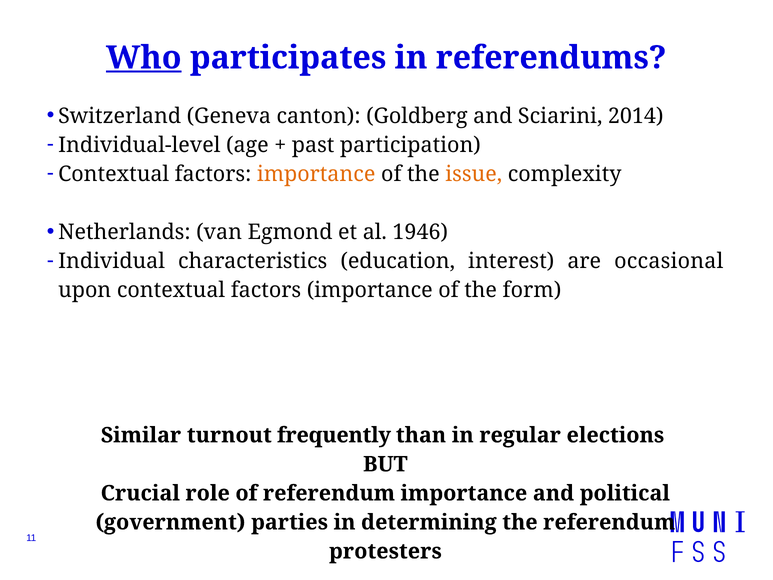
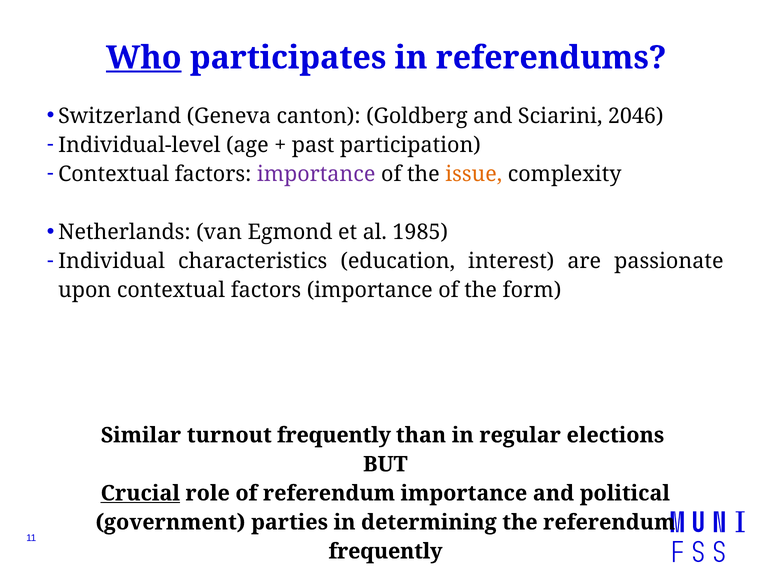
2014: 2014 -> 2046 (636, 116)
importance colour: orange -> purple (316, 174)
1946: 1946 -> 1985 (420, 232)
occasional: occasional -> passionate (669, 261)
Crucial underline: none -> present (140, 493)
protesters: protesters -> frequently (386, 551)
